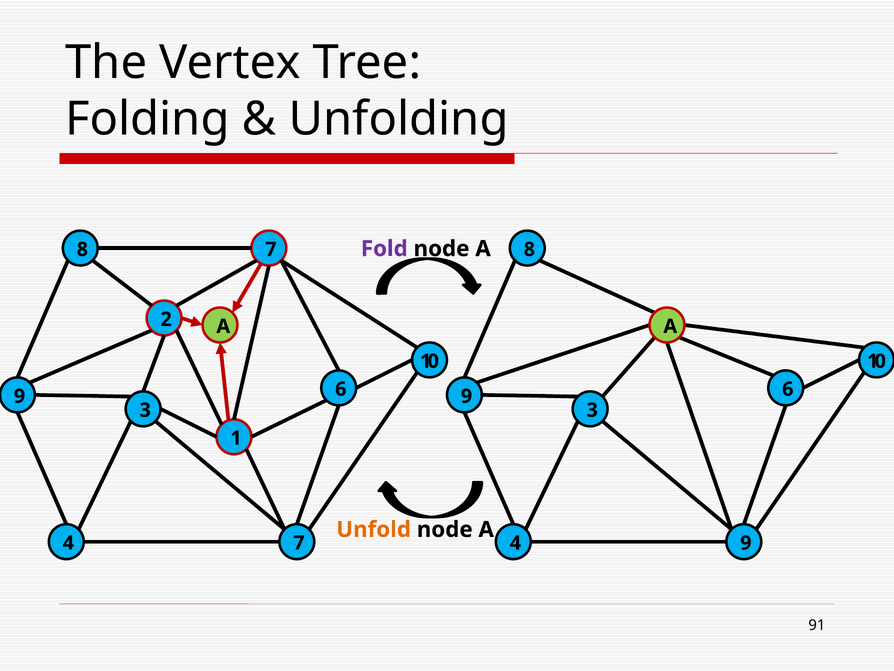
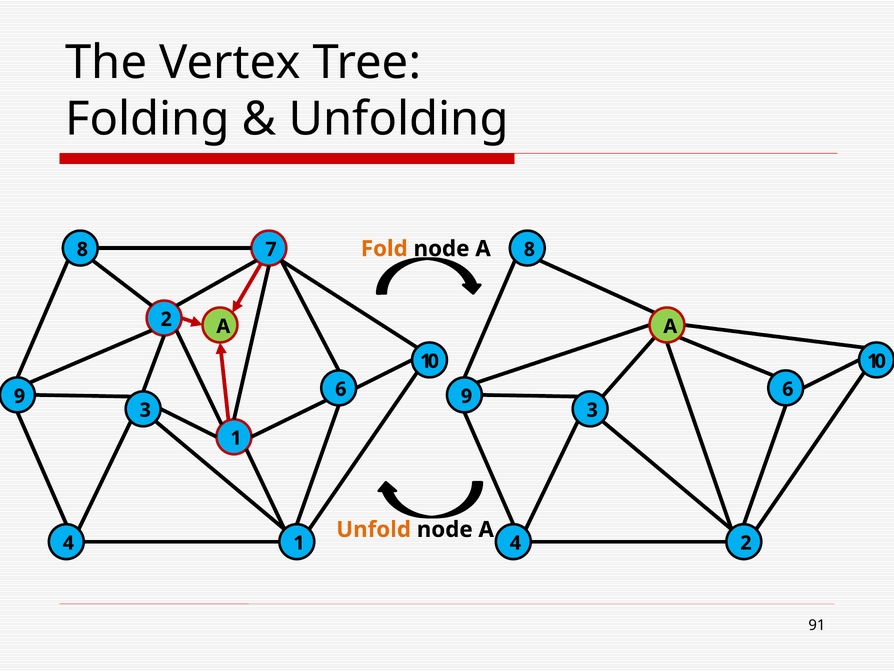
Fold colour: purple -> orange (384, 249)
4 7: 7 -> 1 (299, 543)
4 9: 9 -> 2 (746, 543)
